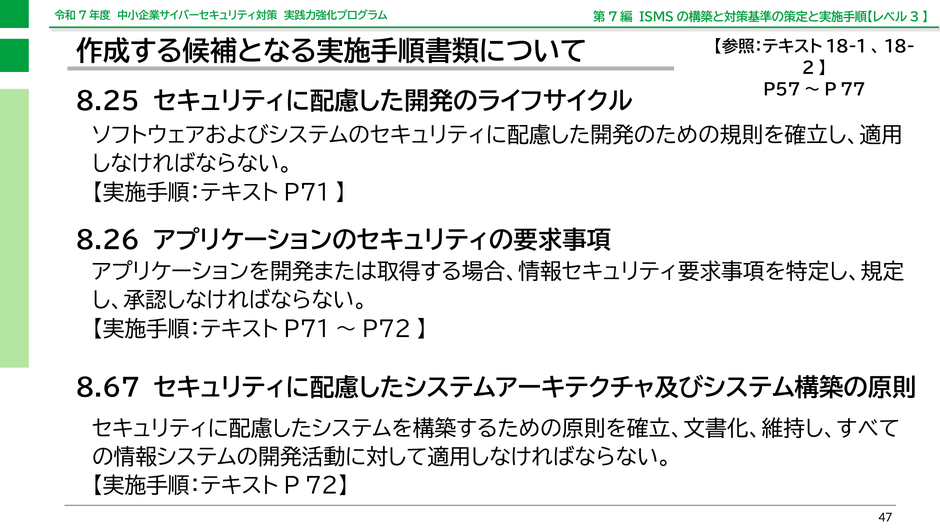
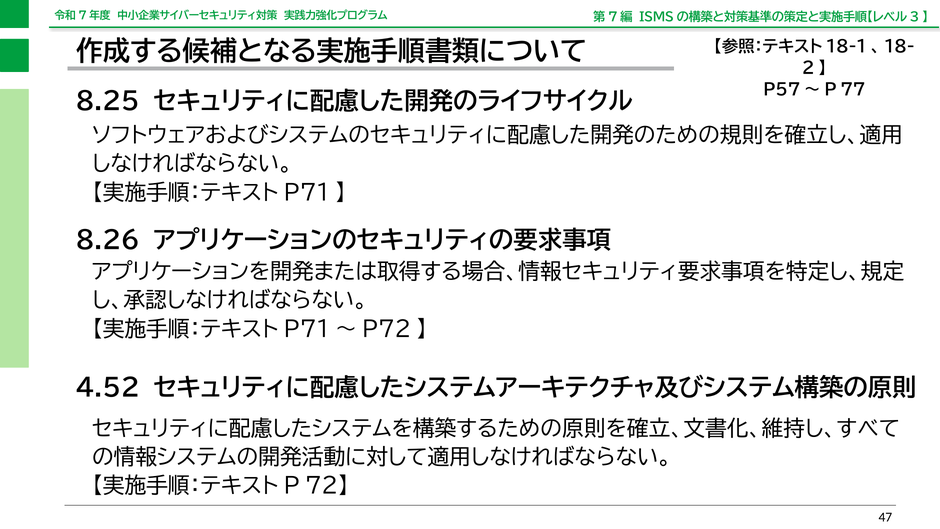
8.67: 8.67 -> 4.52 (108, 388)
